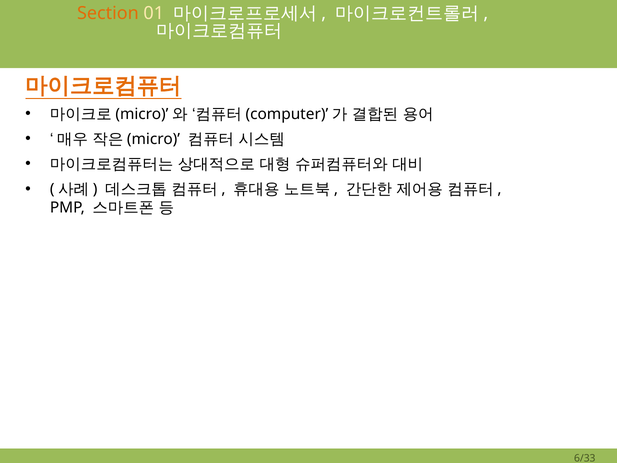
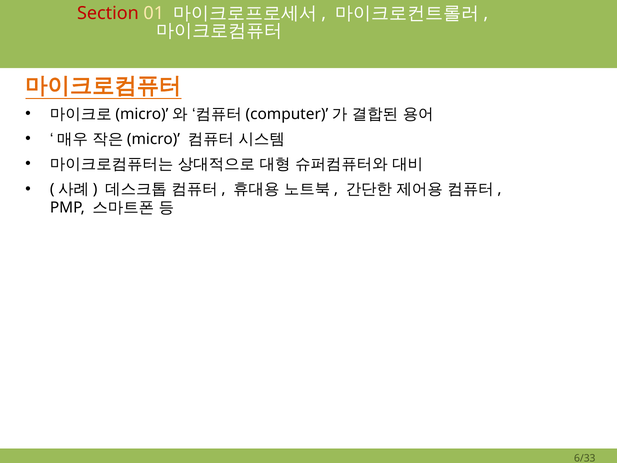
Section colour: orange -> red (108, 13)
